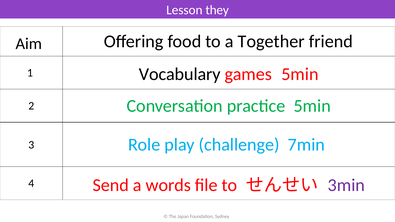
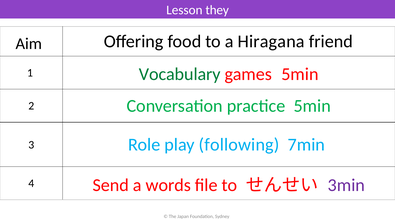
Together: Together -> Hiragana (271, 41)
Vocabulary colour: black -> green (180, 74)
challenge: challenge -> following (239, 145)
